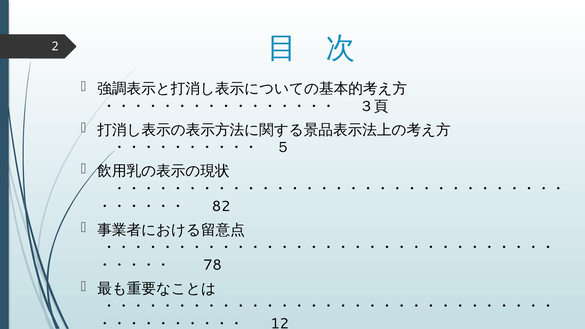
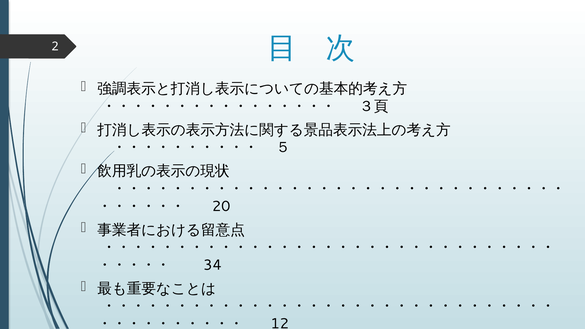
82: 82 -> 20 (221, 206)
78: 78 -> 34 (212, 265)
